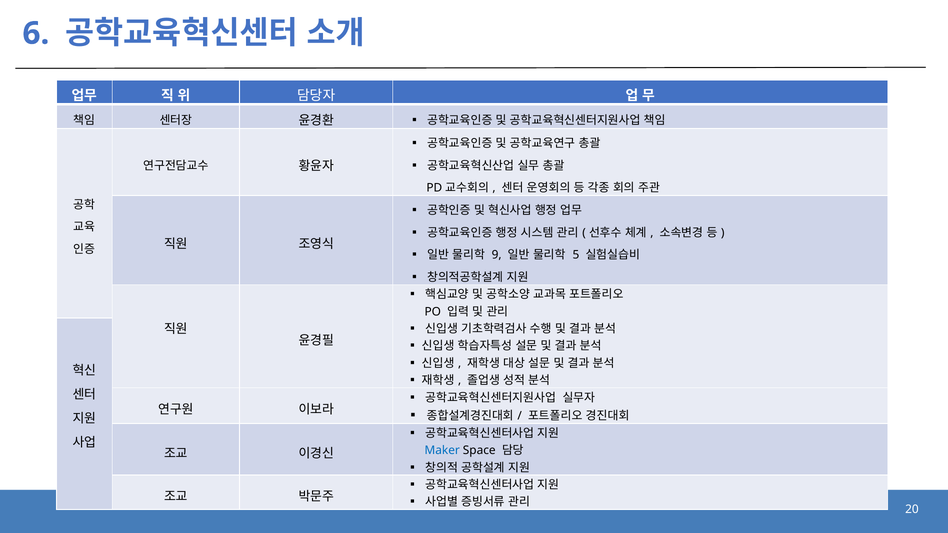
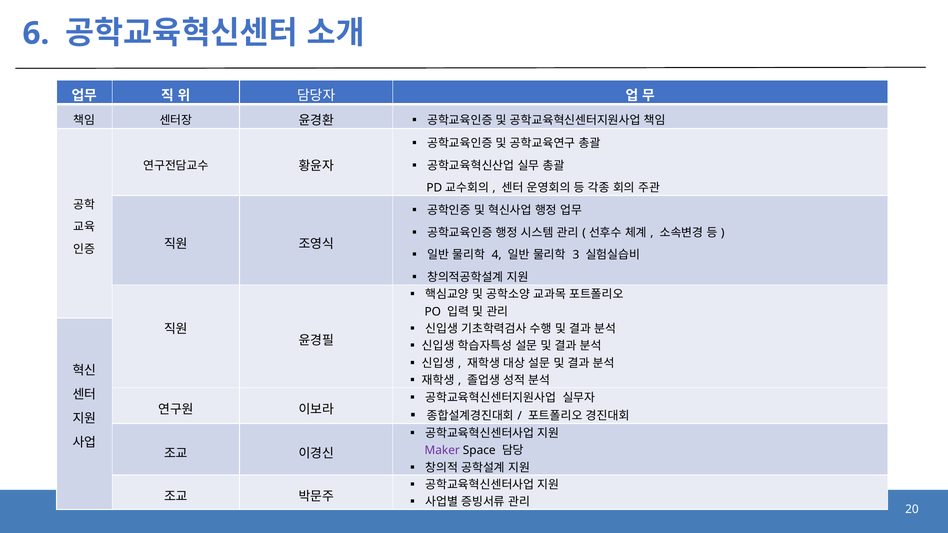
9: 9 -> 4 (497, 255)
5: 5 -> 3 (576, 255)
Maker colour: blue -> purple (442, 451)
